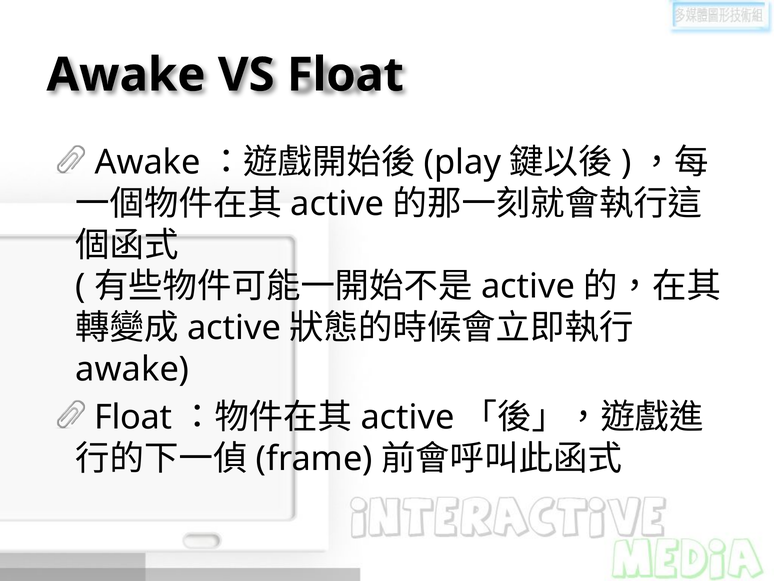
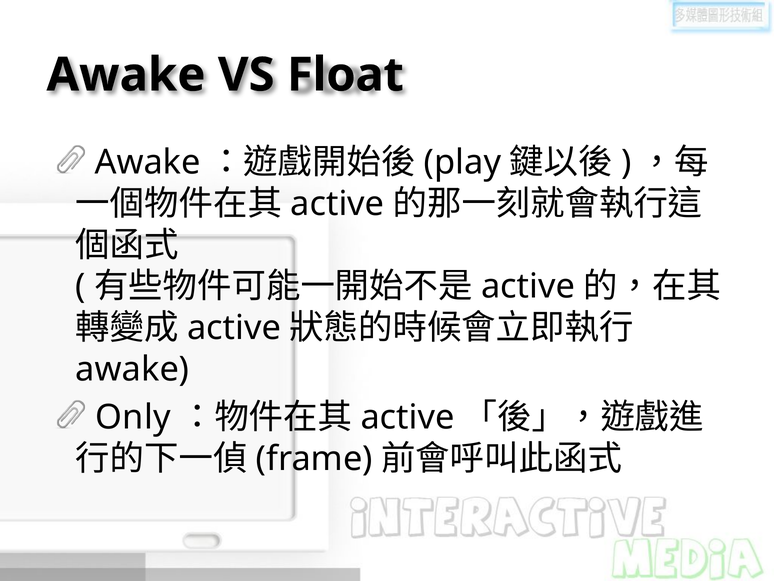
Float: Float -> Only (133, 417)
